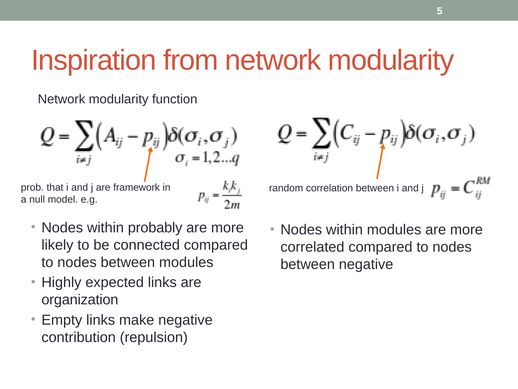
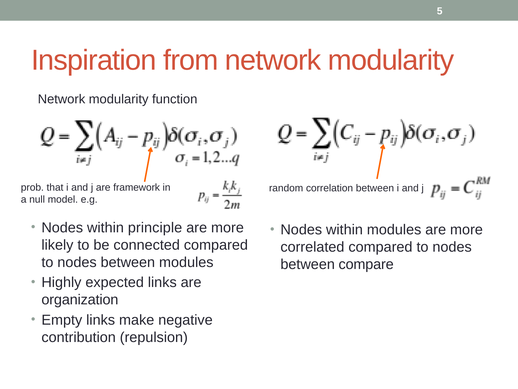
probably: probably -> principle (155, 227)
between negative: negative -> compare (366, 264)
